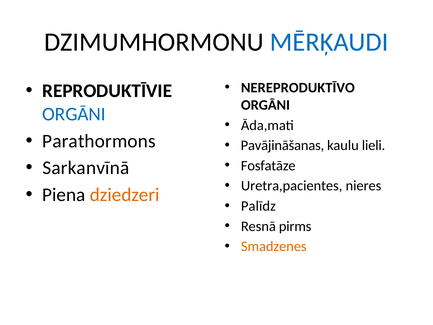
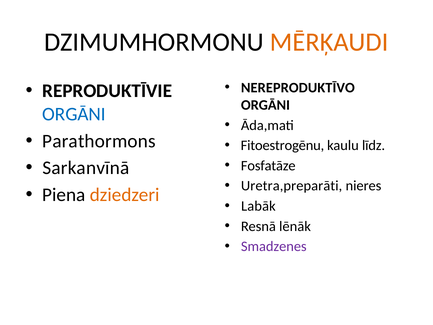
MĒRĶAUDI colour: blue -> orange (329, 42)
Pavājināšanas: Pavājināšanas -> Fitoestrogēnu (282, 145)
lieli: lieli -> līdz (374, 145)
Uretra,pacientes: Uretra,pacientes -> Uretra,preparāti (292, 186)
Palīdz: Palīdz -> Labāk (258, 206)
pirms: pirms -> lēnāk (295, 226)
Smadzenes colour: orange -> purple (274, 246)
